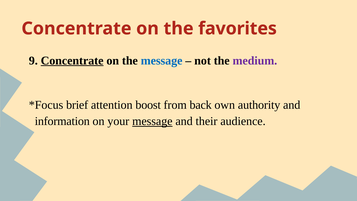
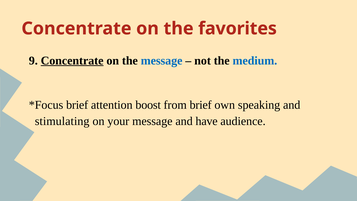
medium colour: purple -> blue (255, 61)
from back: back -> brief (201, 105)
authority: authority -> speaking (259, 105)
information: information -> stimulating (62, 121)
message underline: present -> none (152, 121)
their: their -> have (207, 121)
